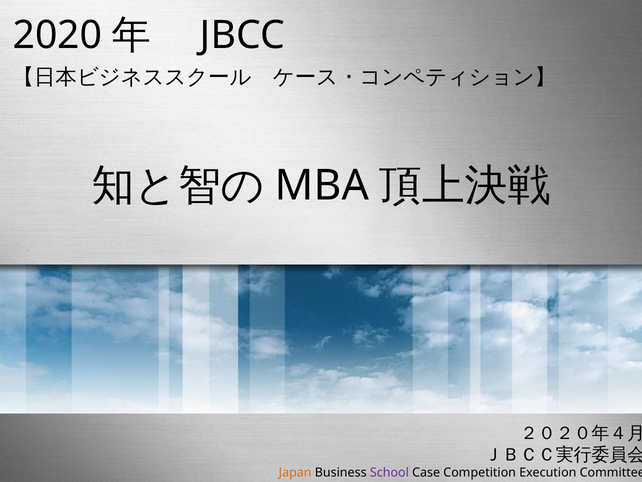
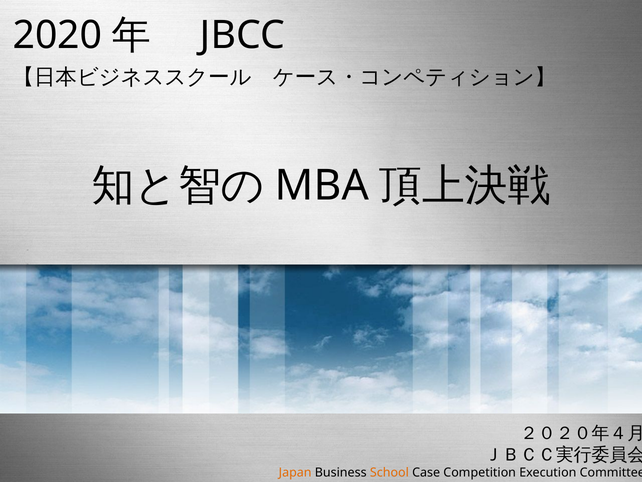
School colour: purple -> orange (389, 472)
